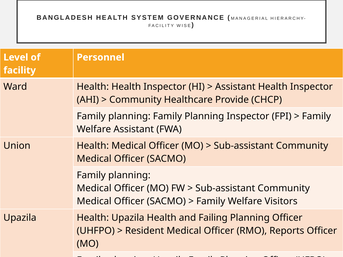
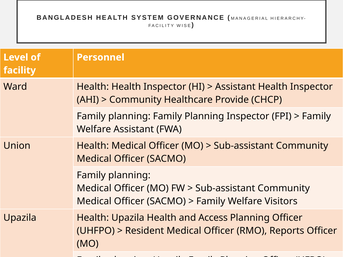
Failing: Failing -> Access (213, 218)
